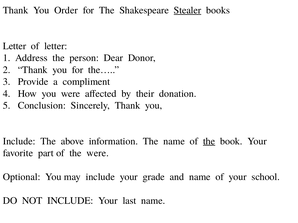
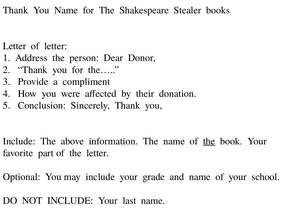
You Order: Order -> Name (66, 10)
Stealer underline: present -> none (188, 10)
the were: were -> letter (98, 153)
